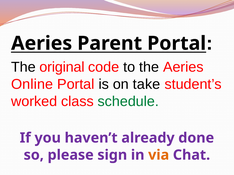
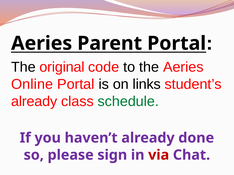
take: take -> links (147, 84)
worked: worked -> already (34, 102)
via colour: orange -> red (159, 155)
